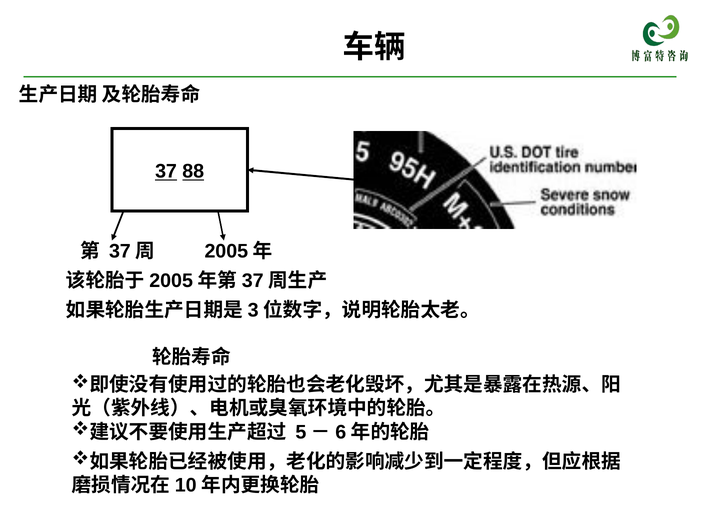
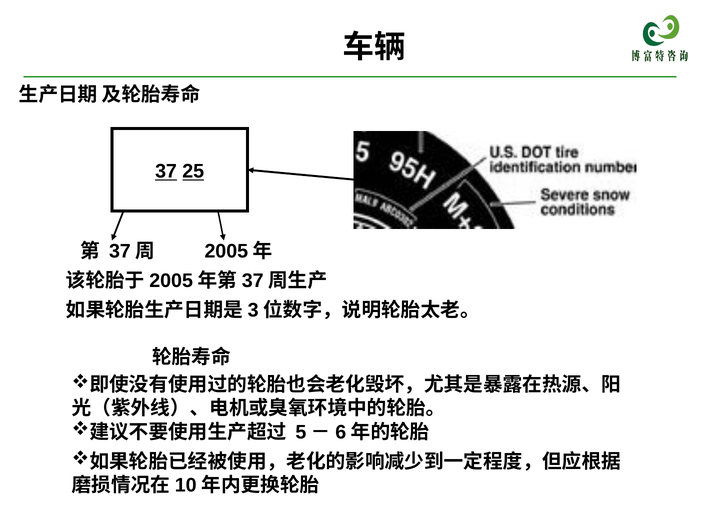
88: 88 -> 25 (193, 171)
